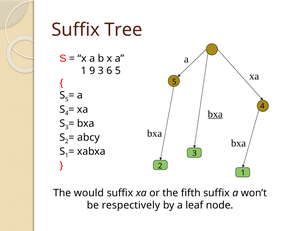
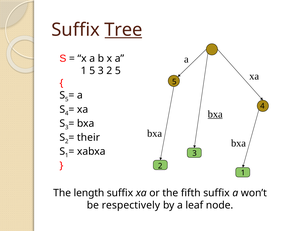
Tree underline: none -> present (123, 30)
1 9: 9 -> 5 (92, 71)
6: 6 -> 2 (109, 71)
abcy: abcy -> their (88, 137)
would: would -> length (89, 193)
